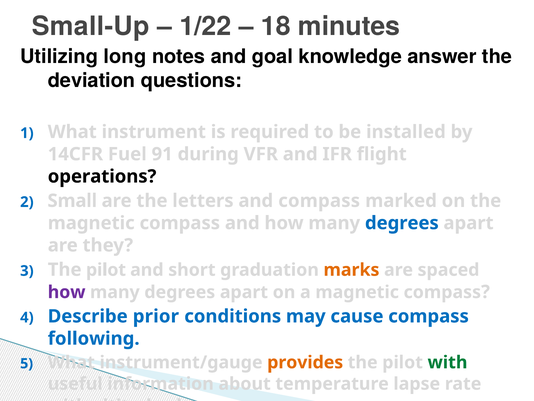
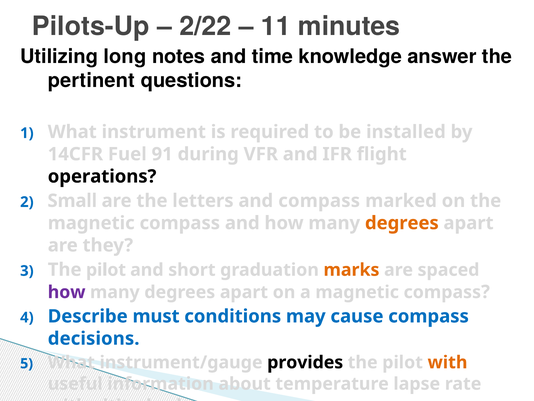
Small-Up: Small-Up -> Pilots-Up (91, 26)
1/22: 1/22 -> 2/22 (205, 26)
18: 18 -> 11 (276, 26)
goal: goal -> time (272, 56)
deviation: deviation -> pertinent (91, 80)
degrees colour: blue -> orange (402, 223)
prior: prior -> must (156, 316)
following: following -> decisions (94, 338)
provides colour: orange -> black (305, 362)
with colour: green -> orange (448, 362)
